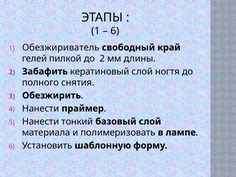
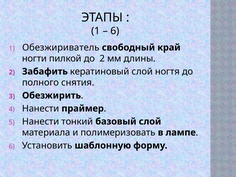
гелей: гелей -> ногти (34, 59)
